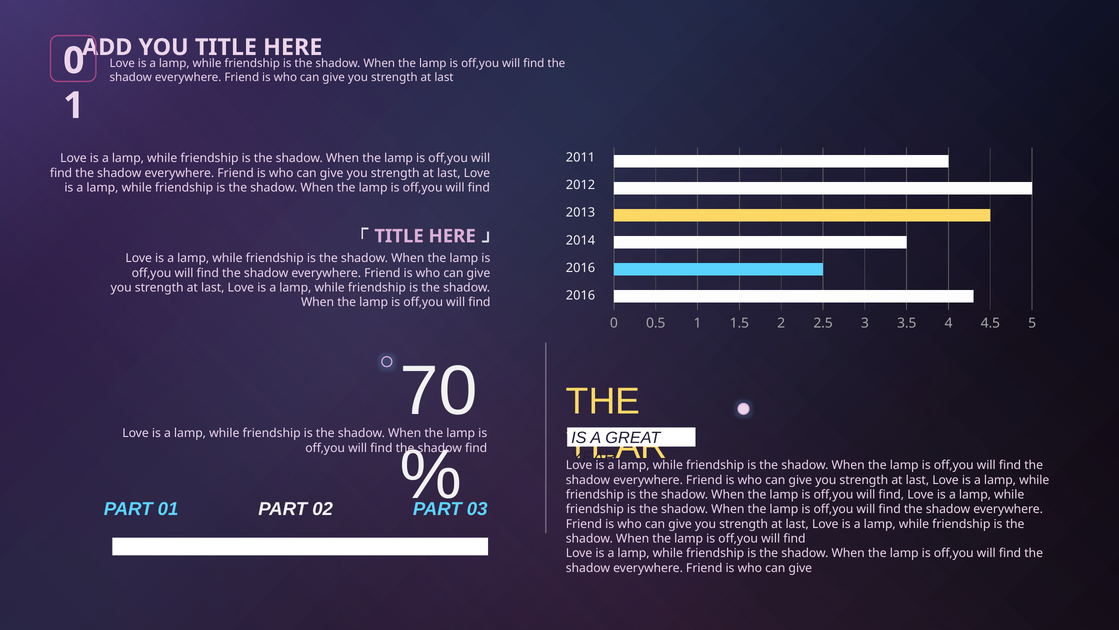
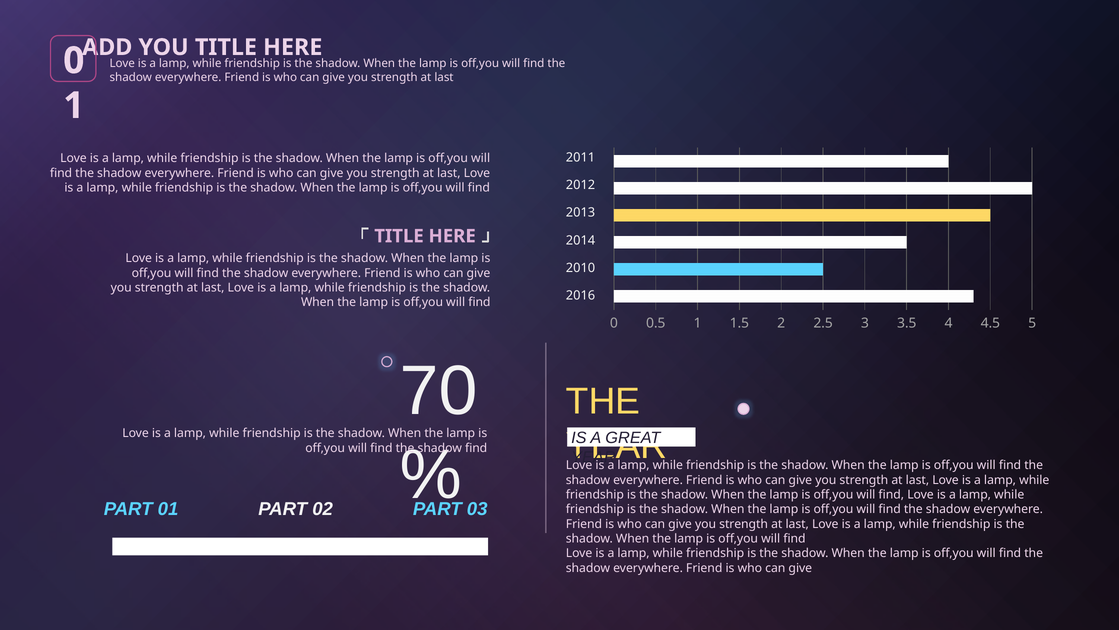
2016: 2016 -> 2010 (581, 268)
